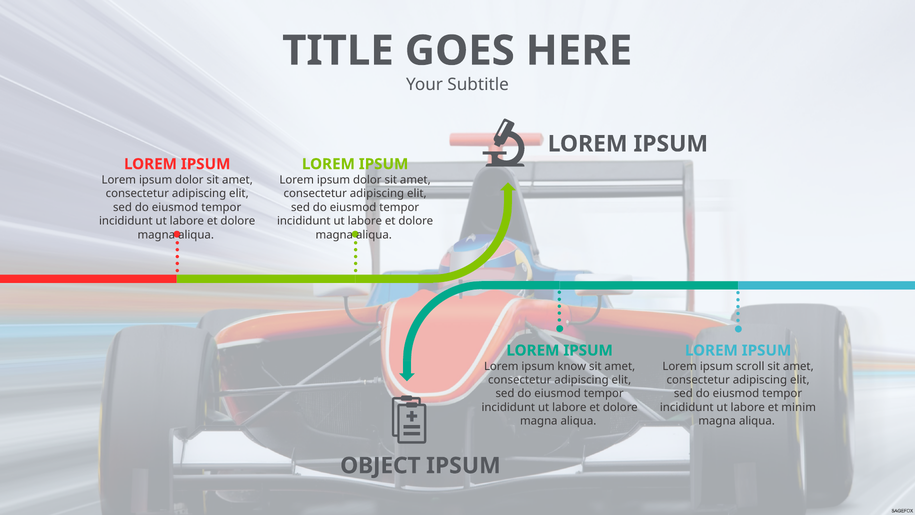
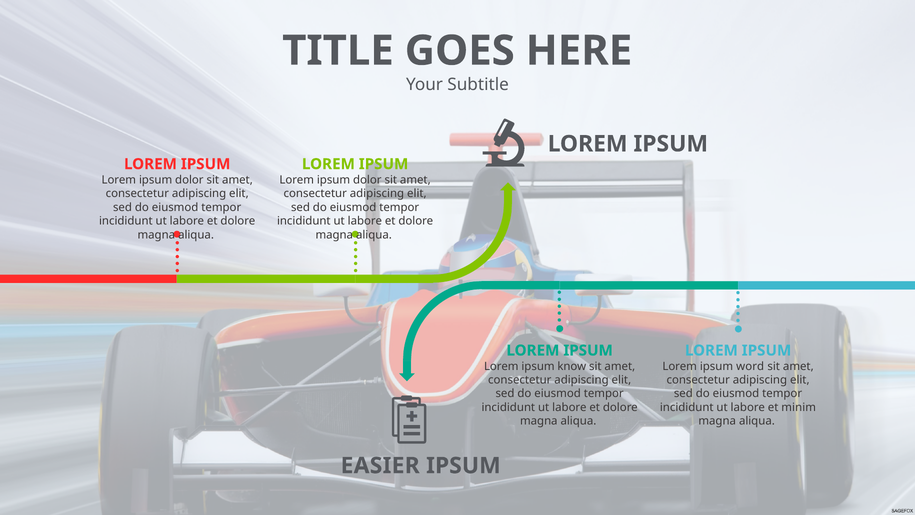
scroll: scroll -> word (750, 366)
OBJECT: OBJECT -> EASIER (380, 465)
